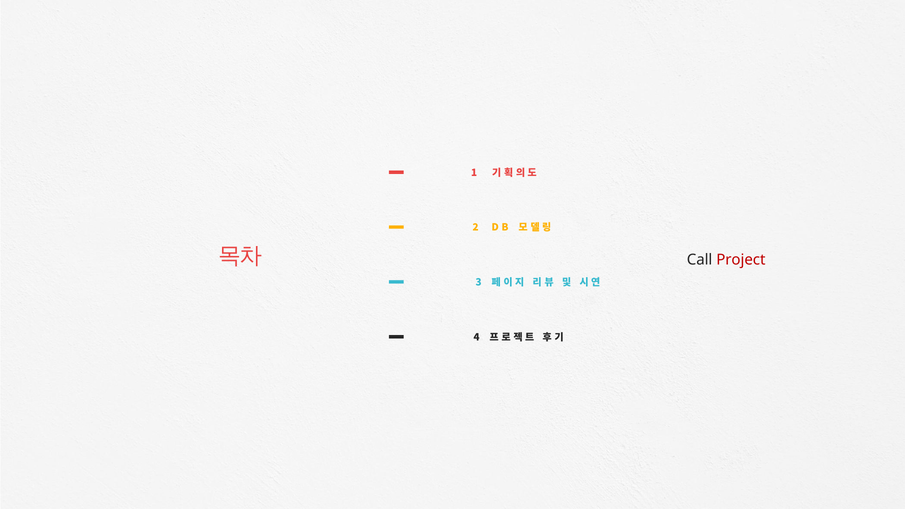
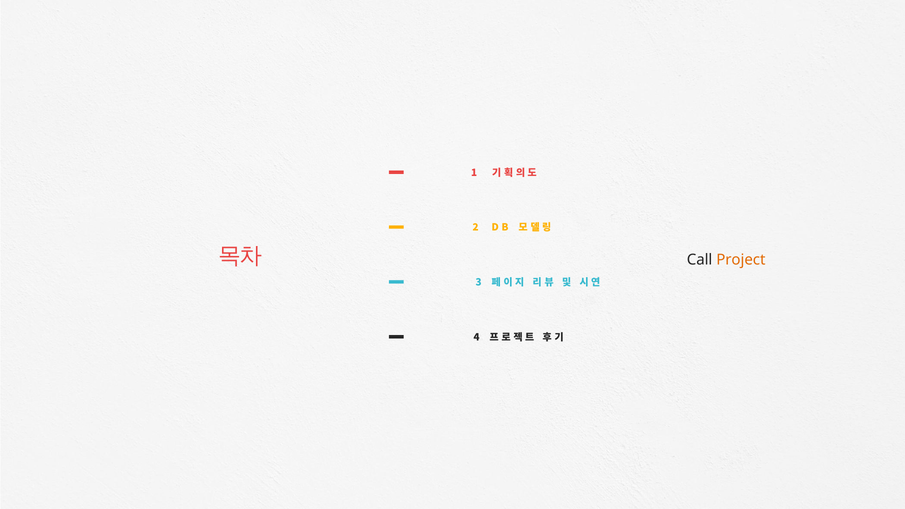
Project colour: red -> orange (741, 260)
